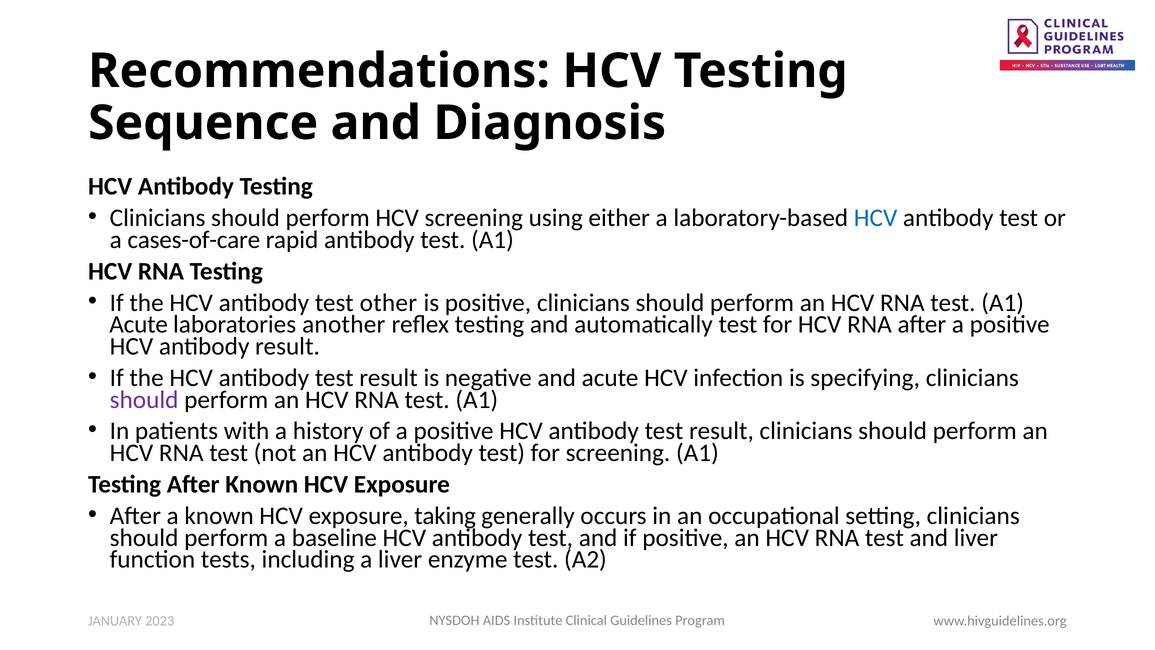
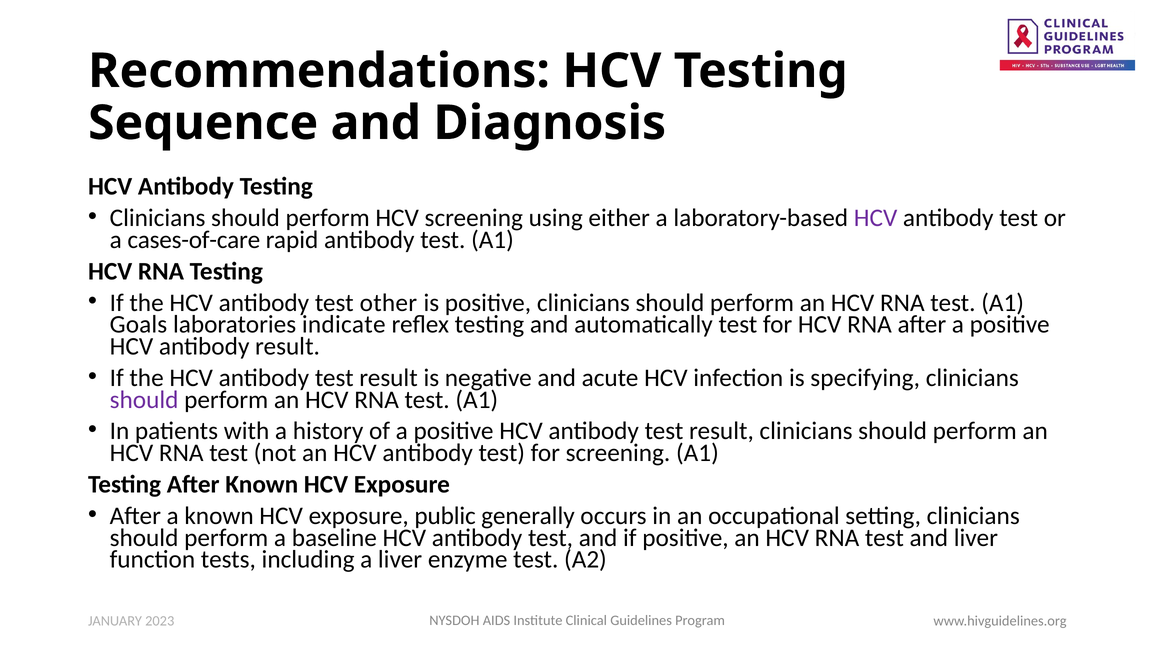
HCV colour: blue -> purple (876, 218)
Acute: Acute -> Goals (138, 324)
another: another -> indicate (344, 324)
taking: taking -> public (445, 516)
